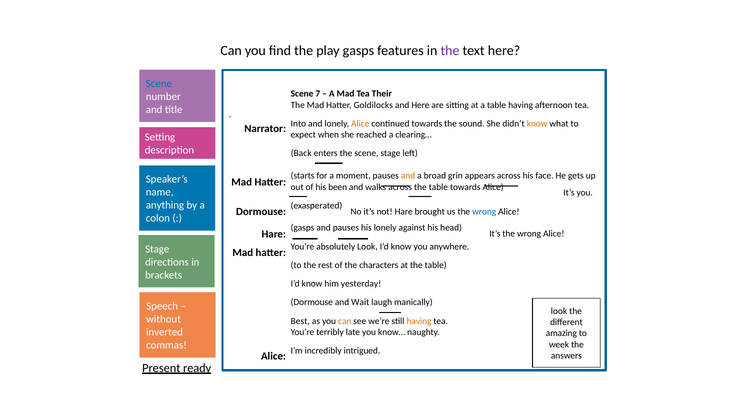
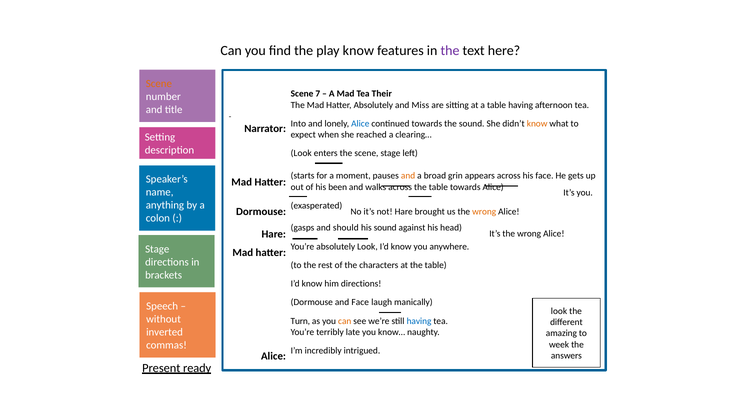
play gasps: gasps -> know (358, 51)
Scene colour: blue -> orange (159, 84)
Hatter Goldilocks: Goldilocks -> Absolutely (373, 105)
and Here: Here -> Miss (420, 105)
Alice colour: orange -> blue (360, 124)
Back: Back -> Look (301, 153)
wrong colour: blue -> orange (484, 211)
and pauses: pauses -> should (346, 228)
his lonely: lonely -> sound (385, 228)
him yesterday: yesterday -> directions (361, 284)
and Wait: Wait -> Face (360, 302)
Best: Best -> Turn (300, 321)
having colour: orange -> blue (419, 321)
